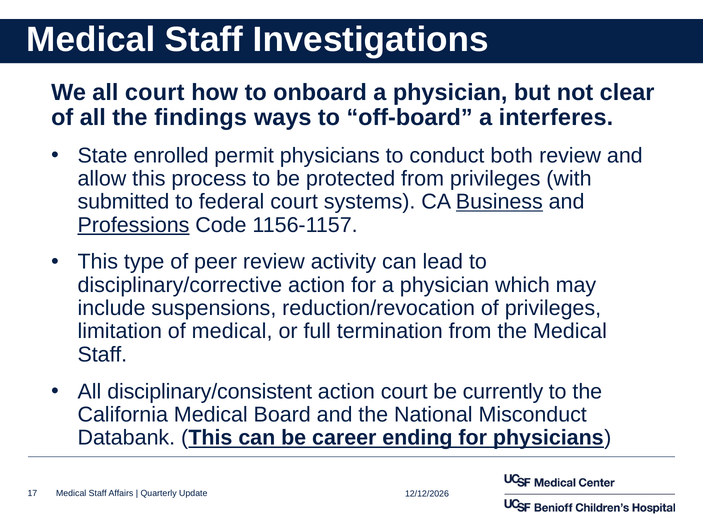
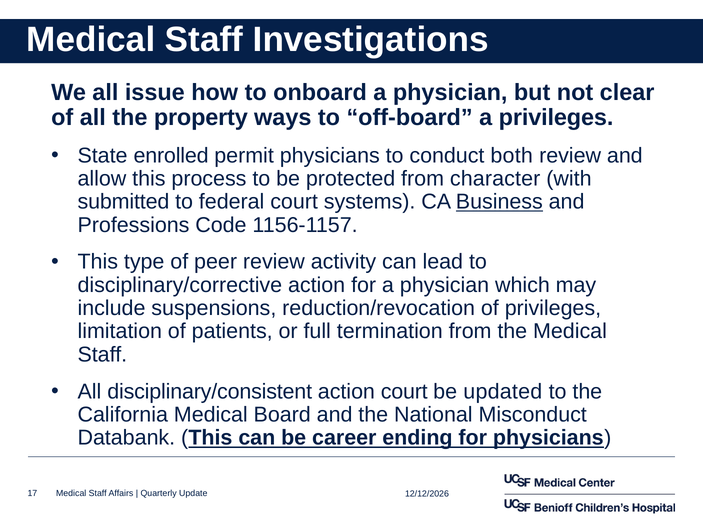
all court: court -> issue (155, 92)
findings: findings -> property (201, 118)
a interferes: interferes -> privileges (556, 118)
from privileges: privileges -> character (495, 179)
Professions underline: present -> none (134, 225)
of medical: medical -> patients (232, 332)
currently: currently -> updated (503, 392)
